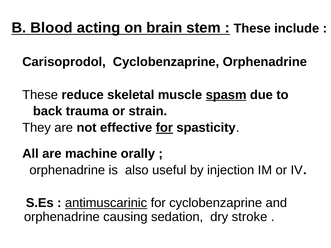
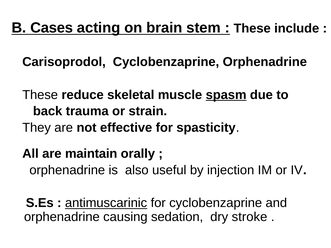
Blood: Blood -> Cases (52, 28)
for underline: present -> none (164, 128)
machine: machine -> maintain (91, 154)
